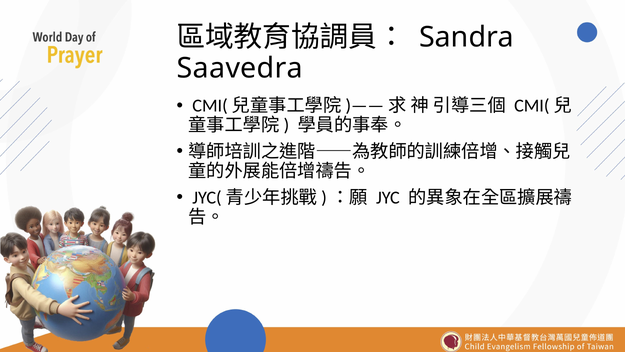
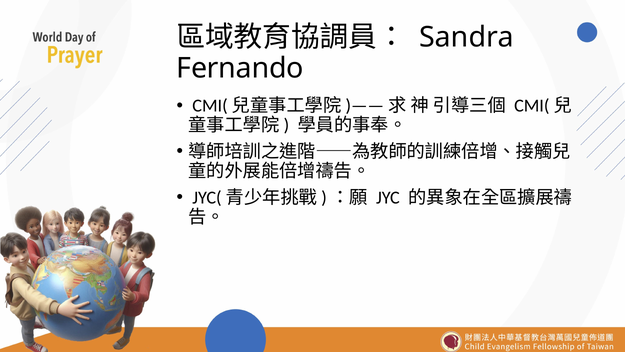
Saavedra: Saavedra -> Fernando (240, 68)
